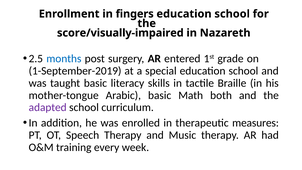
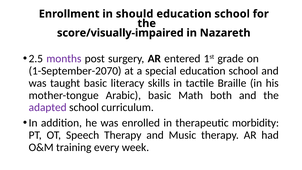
fingers: fingers -> should (135, 14)
months colour: blue -> purple (64, 58)
1-September-2019: 1-September-2019 -> 1-September-2070 (75, 71)
measures: measures -> morbidity (255, 123)
